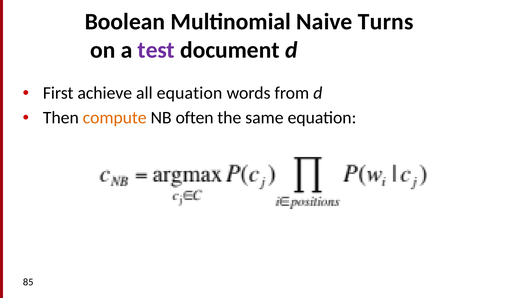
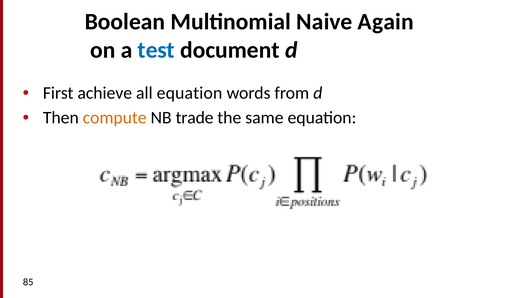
Turns: Turns -> Again (386, 22)
test colour: purple -> blue (156, 50)
often: often -> trade (195, 118)
